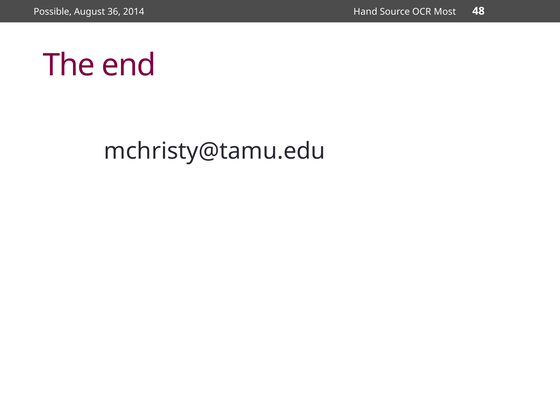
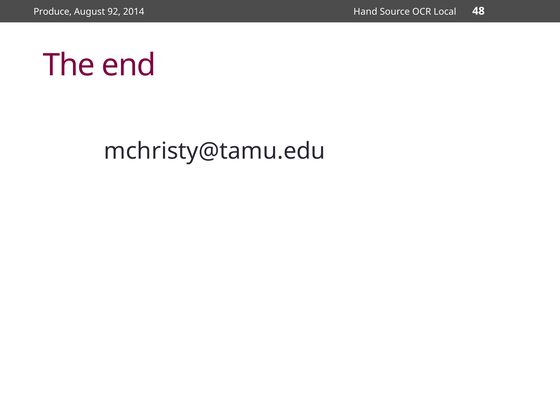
Possible: Possible -> Produce (53, 12)
36: 36 -> 92 (114, 12)
Most: Most -> Local (445, 12)
